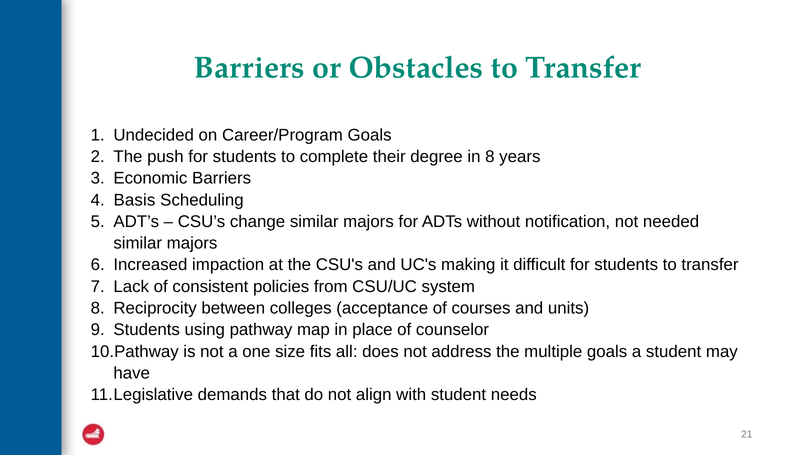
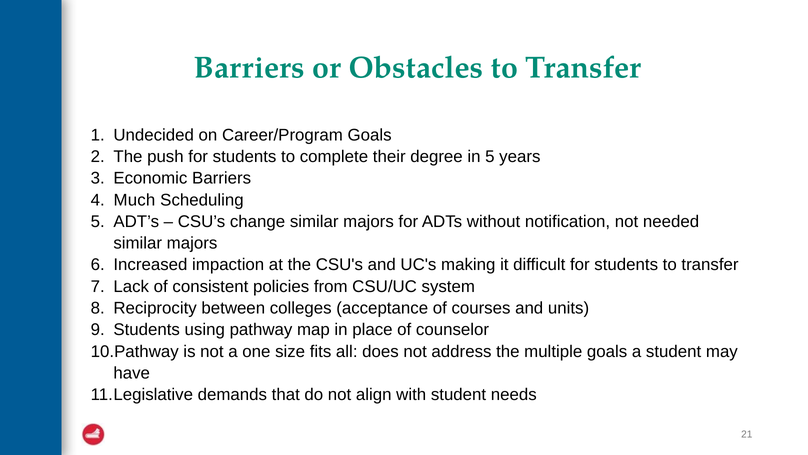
in 8: 8 -> 5 (490, 157)
Basis: Basis -> Much (134, 200)
